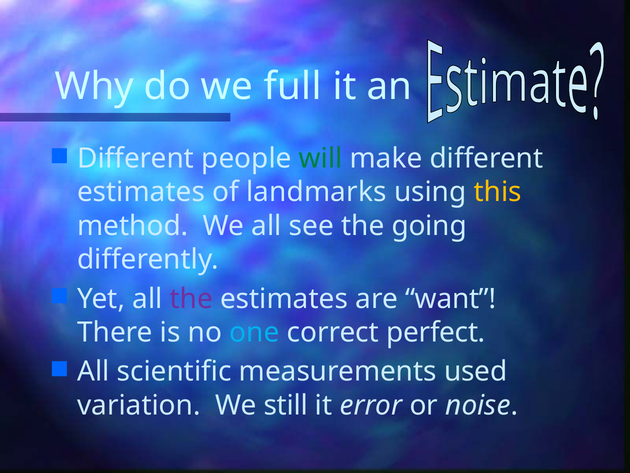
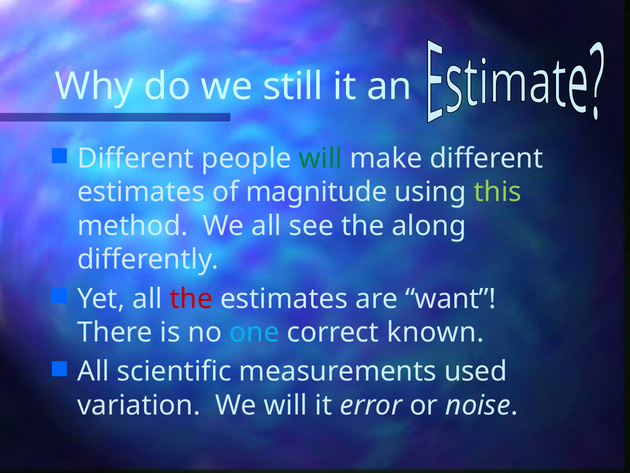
full: full -> still (293, 87)
landmarks: landmarks -> magnitude (317, 192)
this colour: yellow -> light green (498, 192)
going: going -> along (429, 226)
the colour: purple -> red (191, 298)
perfect: perfect -> known (436, 332)
We still: still -> will (286, 405)
